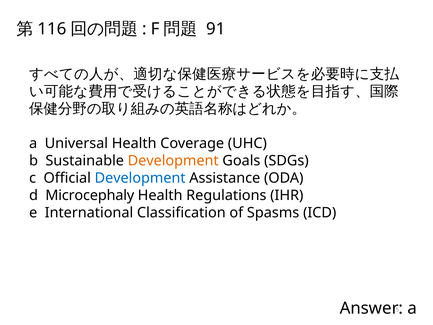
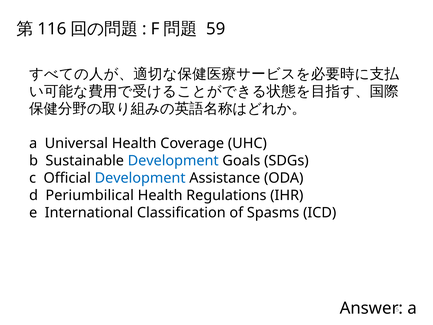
91: 91 -> 59 (216, 29)
Development colour: orange -> blue (173, 160)
Microcephaly: Microcephaly -> Periumbilical (90, 195)
